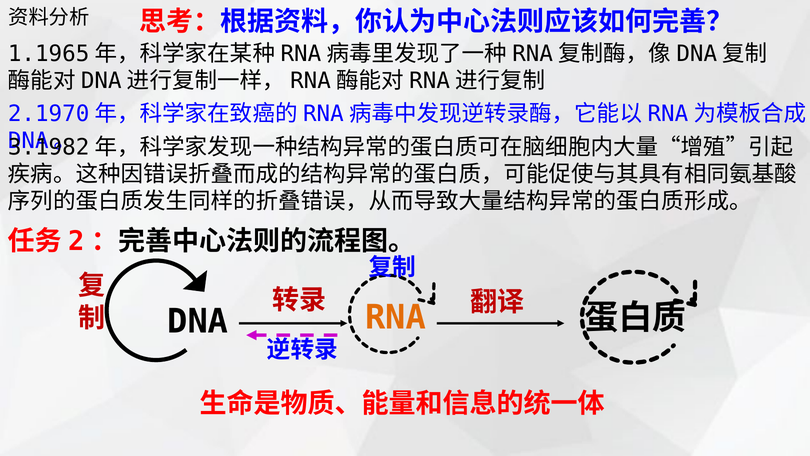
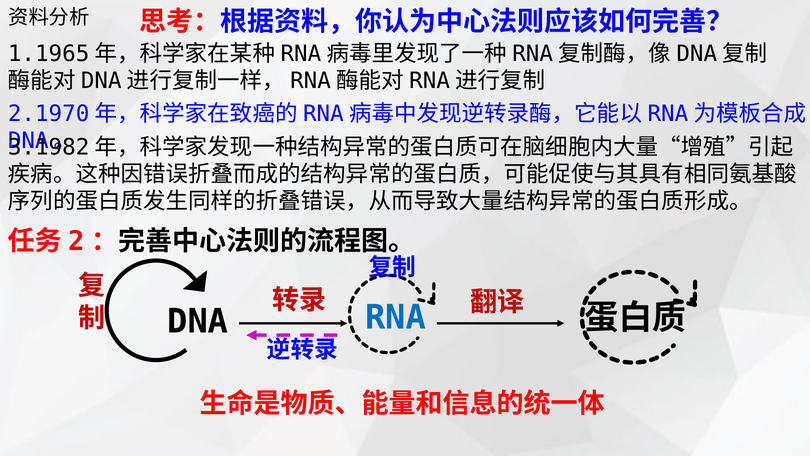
RNA colour: orange -> blue (395, 317)
